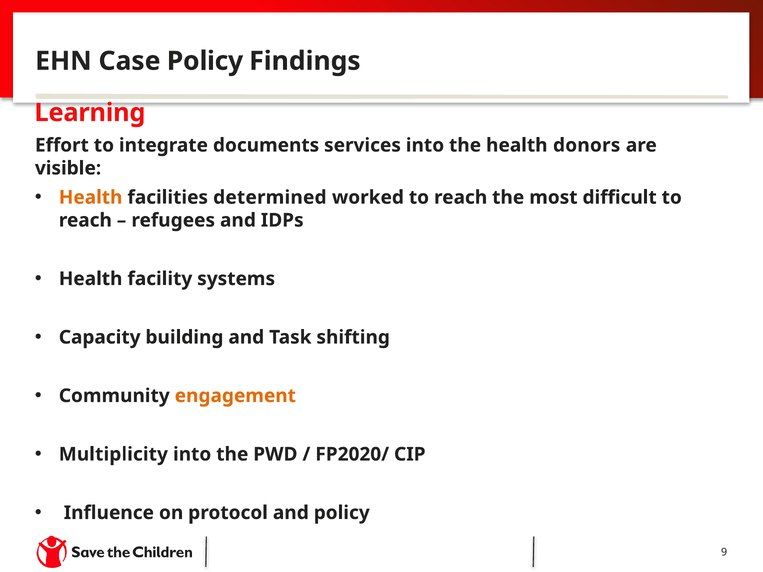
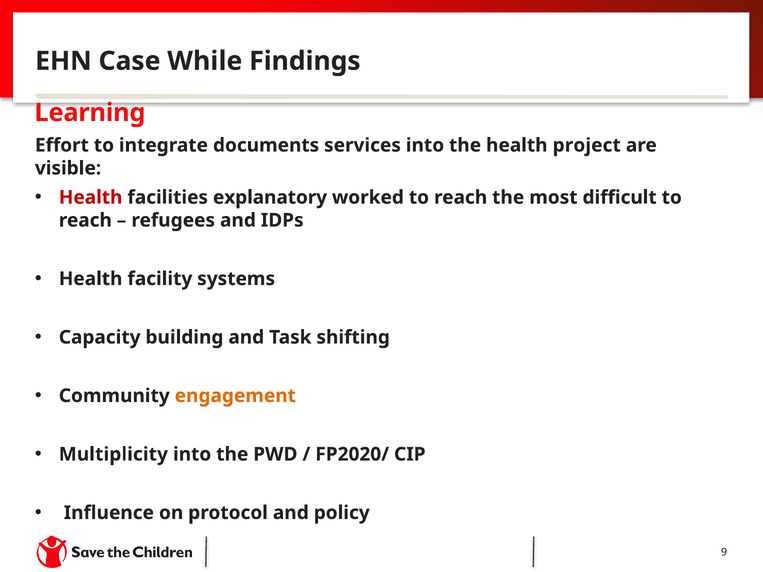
Case Policy: Policy -> While (205, 61)
donors: donors -> project (587, 145)
Health colour: orange -> red (91, 198)
determined: determined -> explanatory (270, 198)
